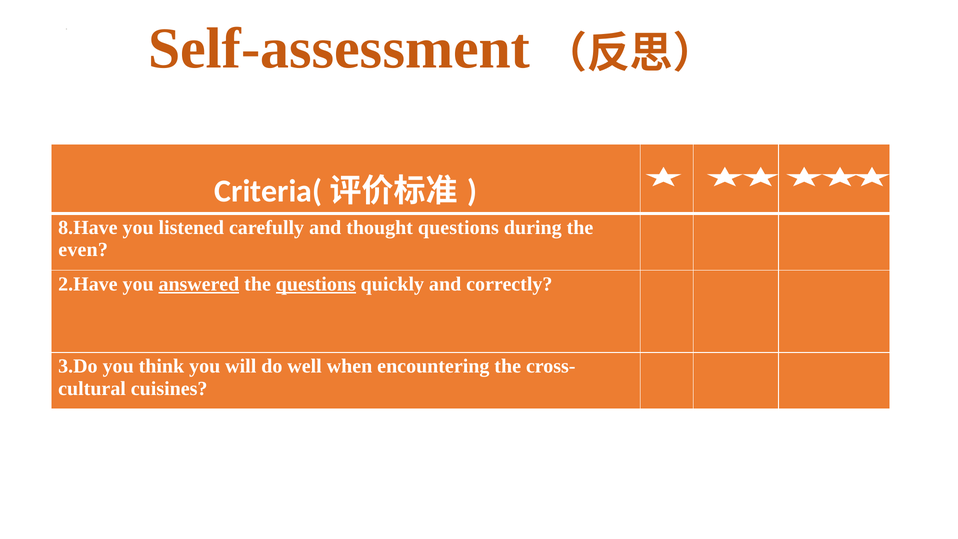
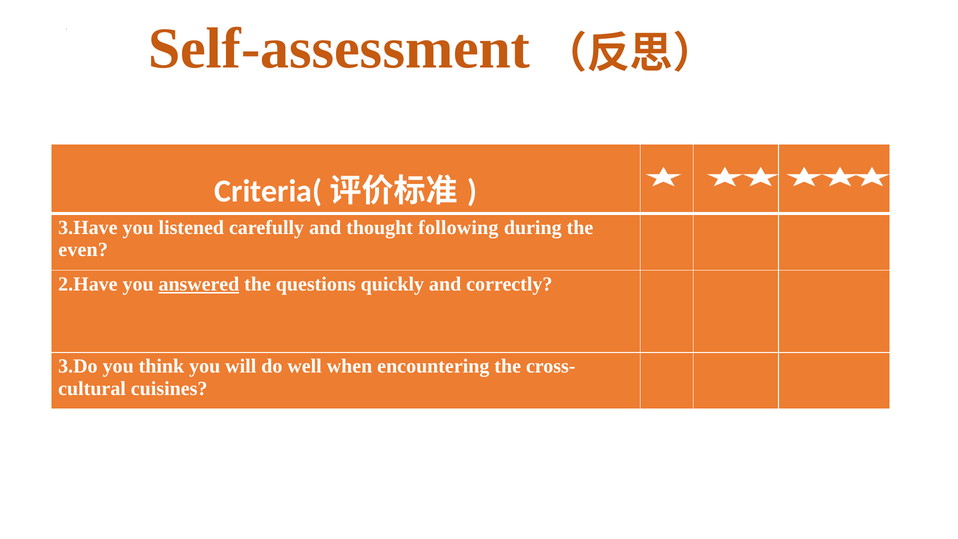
8.Have: 8.Have -> 3.Have (88, 227)
thought questions: questions -> following (458, 227)
questions underline: present -> none (316, 284)
